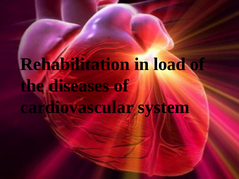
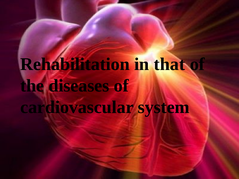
load: load -> that (169, 64)
